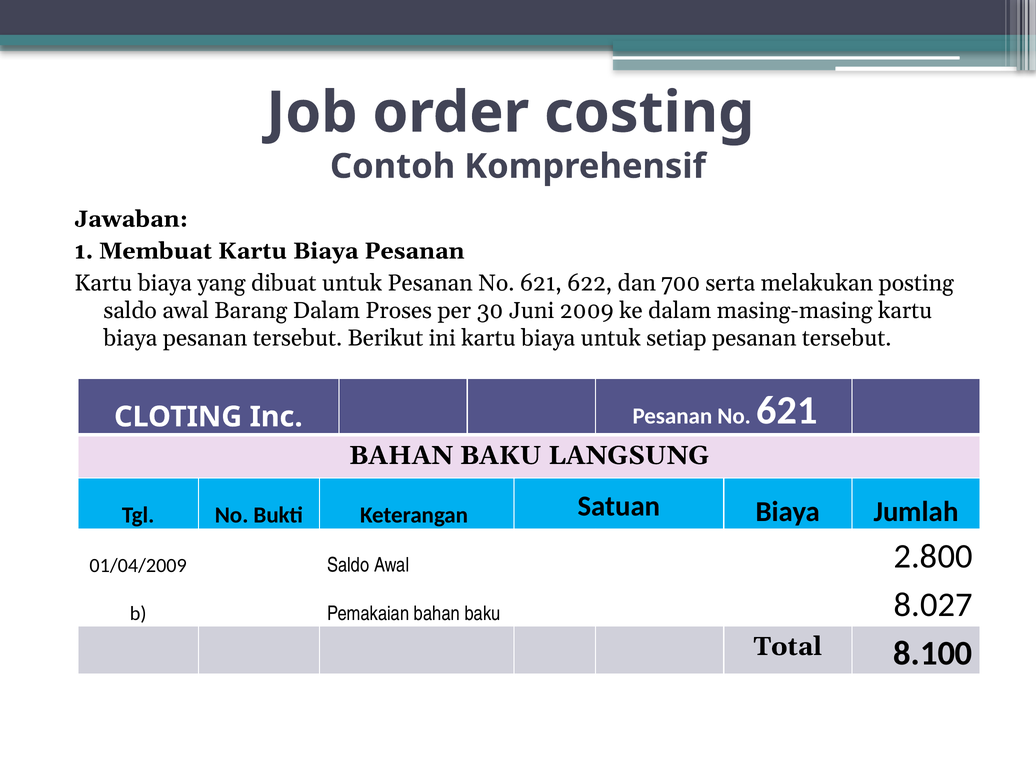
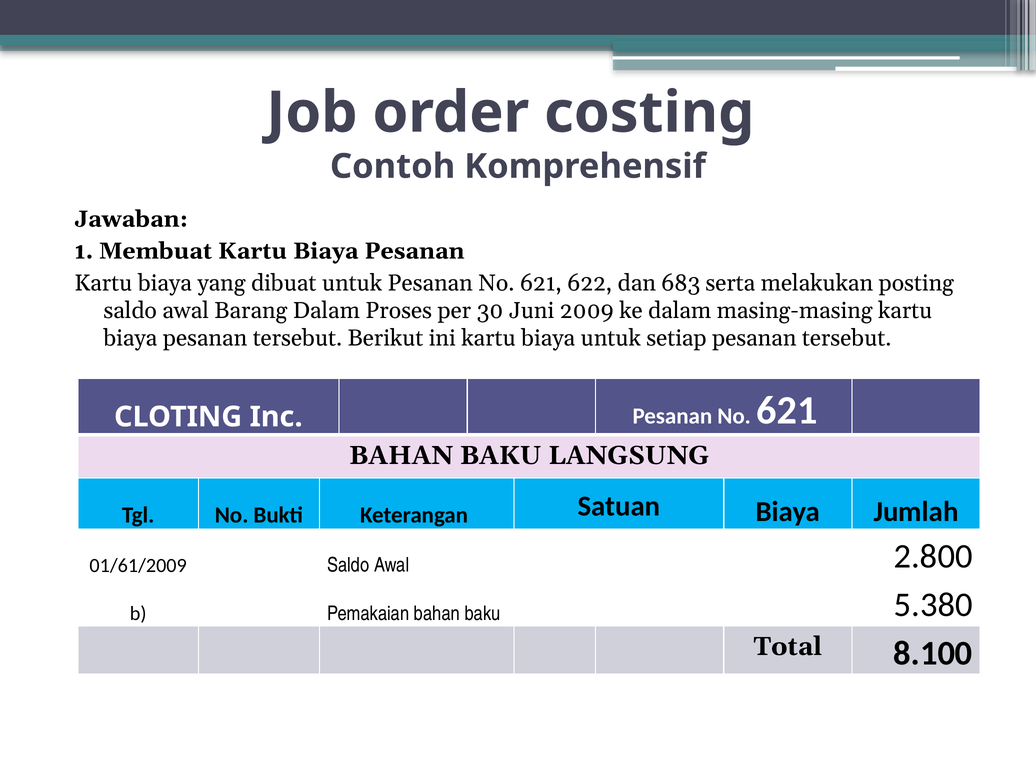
700: 700 -> 683 (681, 283)
01/04/2009: 01/04/2009 -> 01/61/2009 (138, 565)
8.027: 8.027 -> 5.380 (933, 605)
